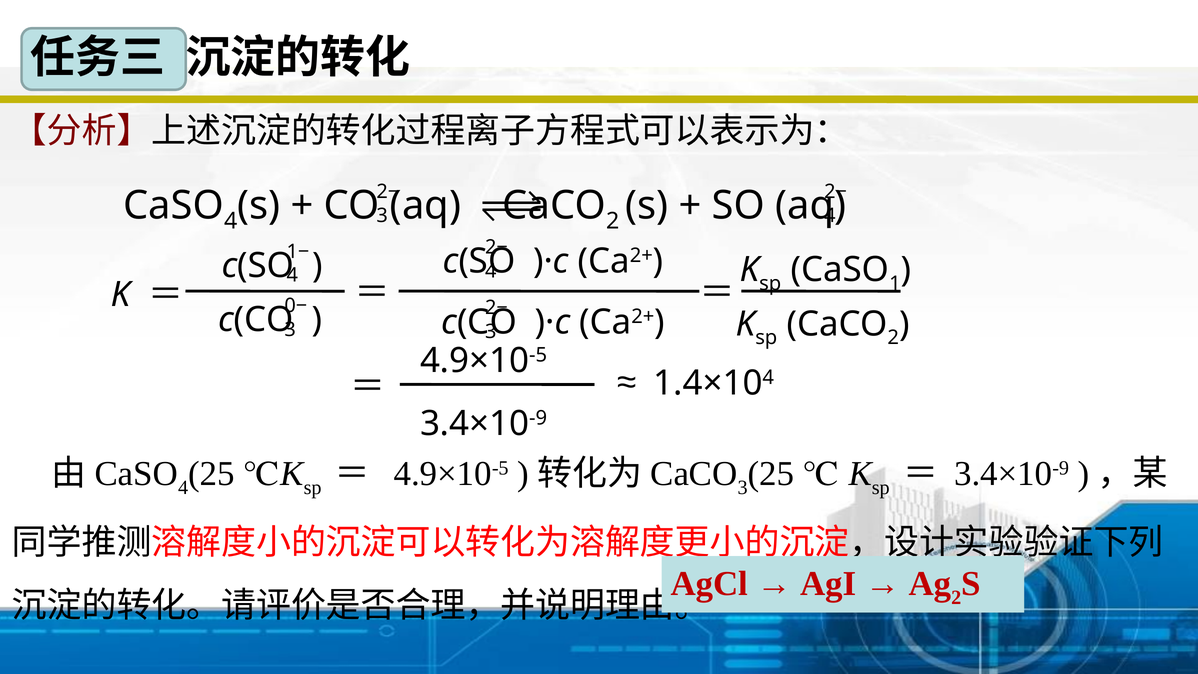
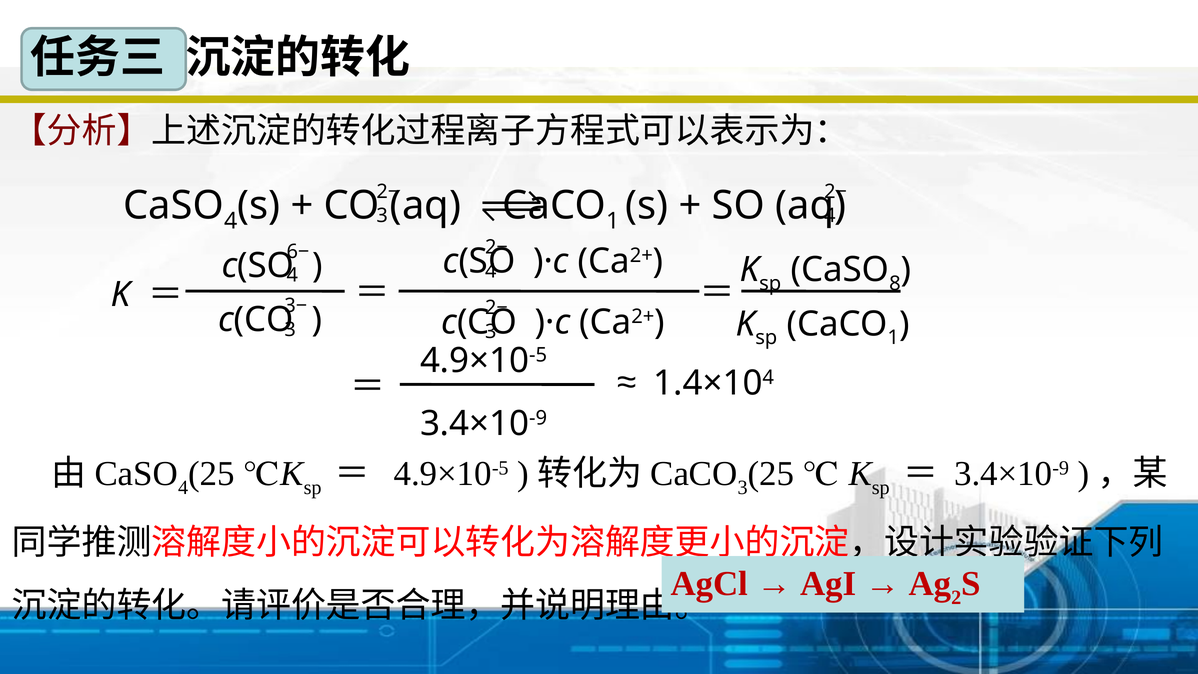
2: 2 -> 1 (613, 221)
1−: 1− -> 6− (298, 251)
1: 1 -> 8 (895, 283)
0−: 0− -> 3− (296, 306)
2: 2 -> 1 (893, 338)
